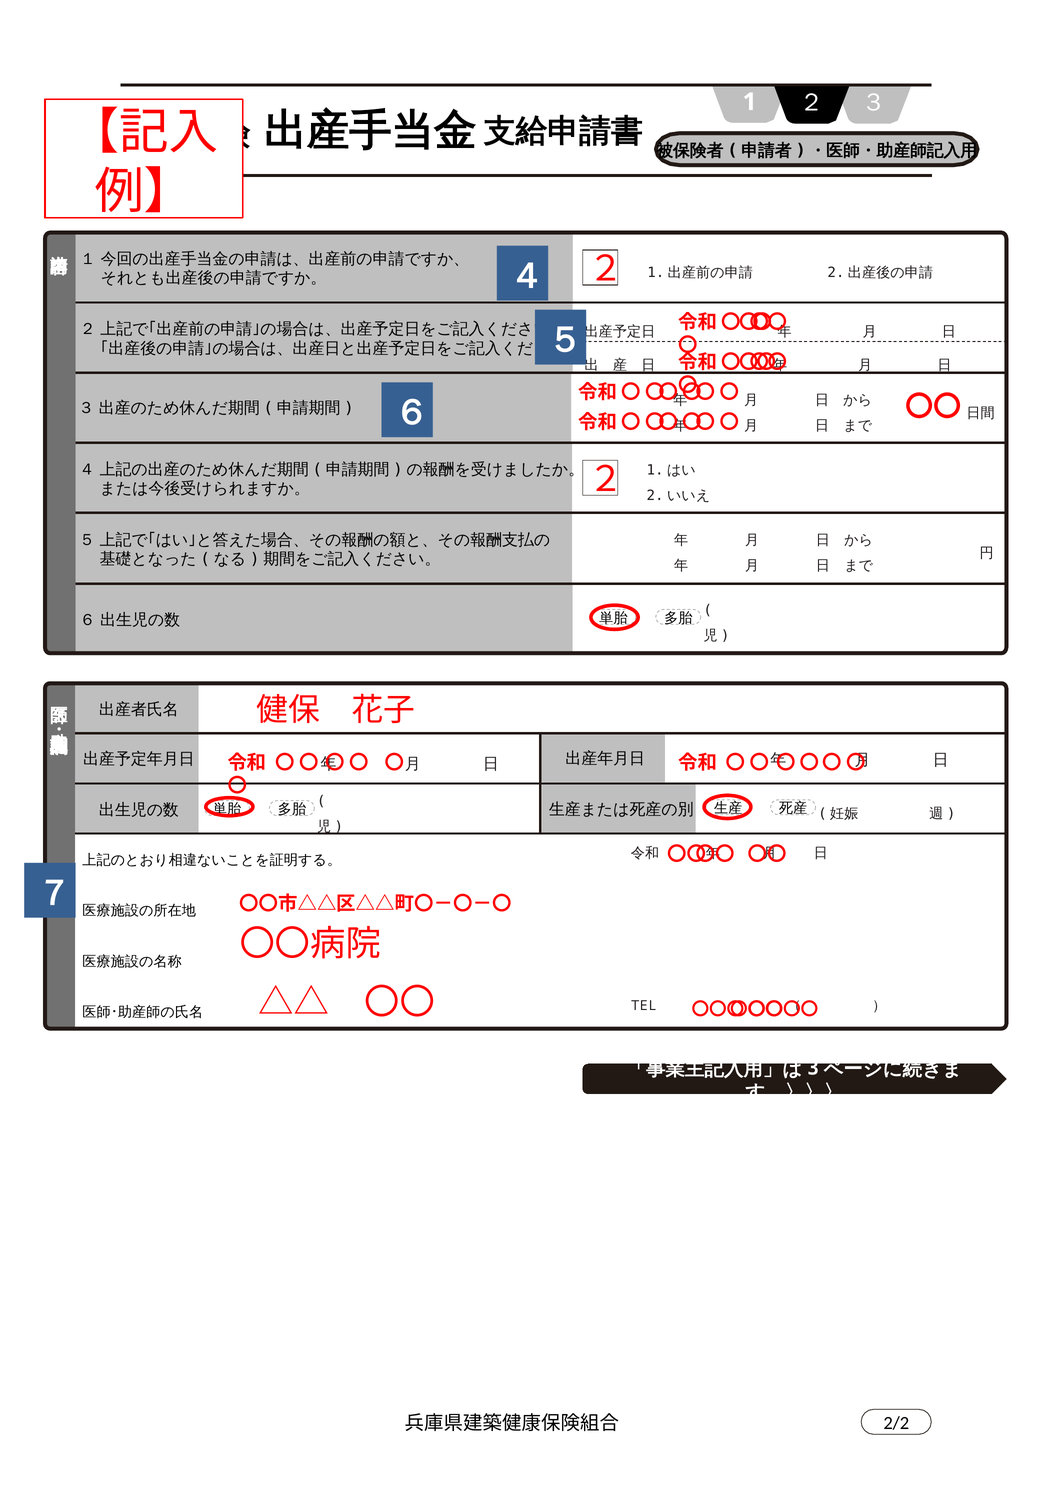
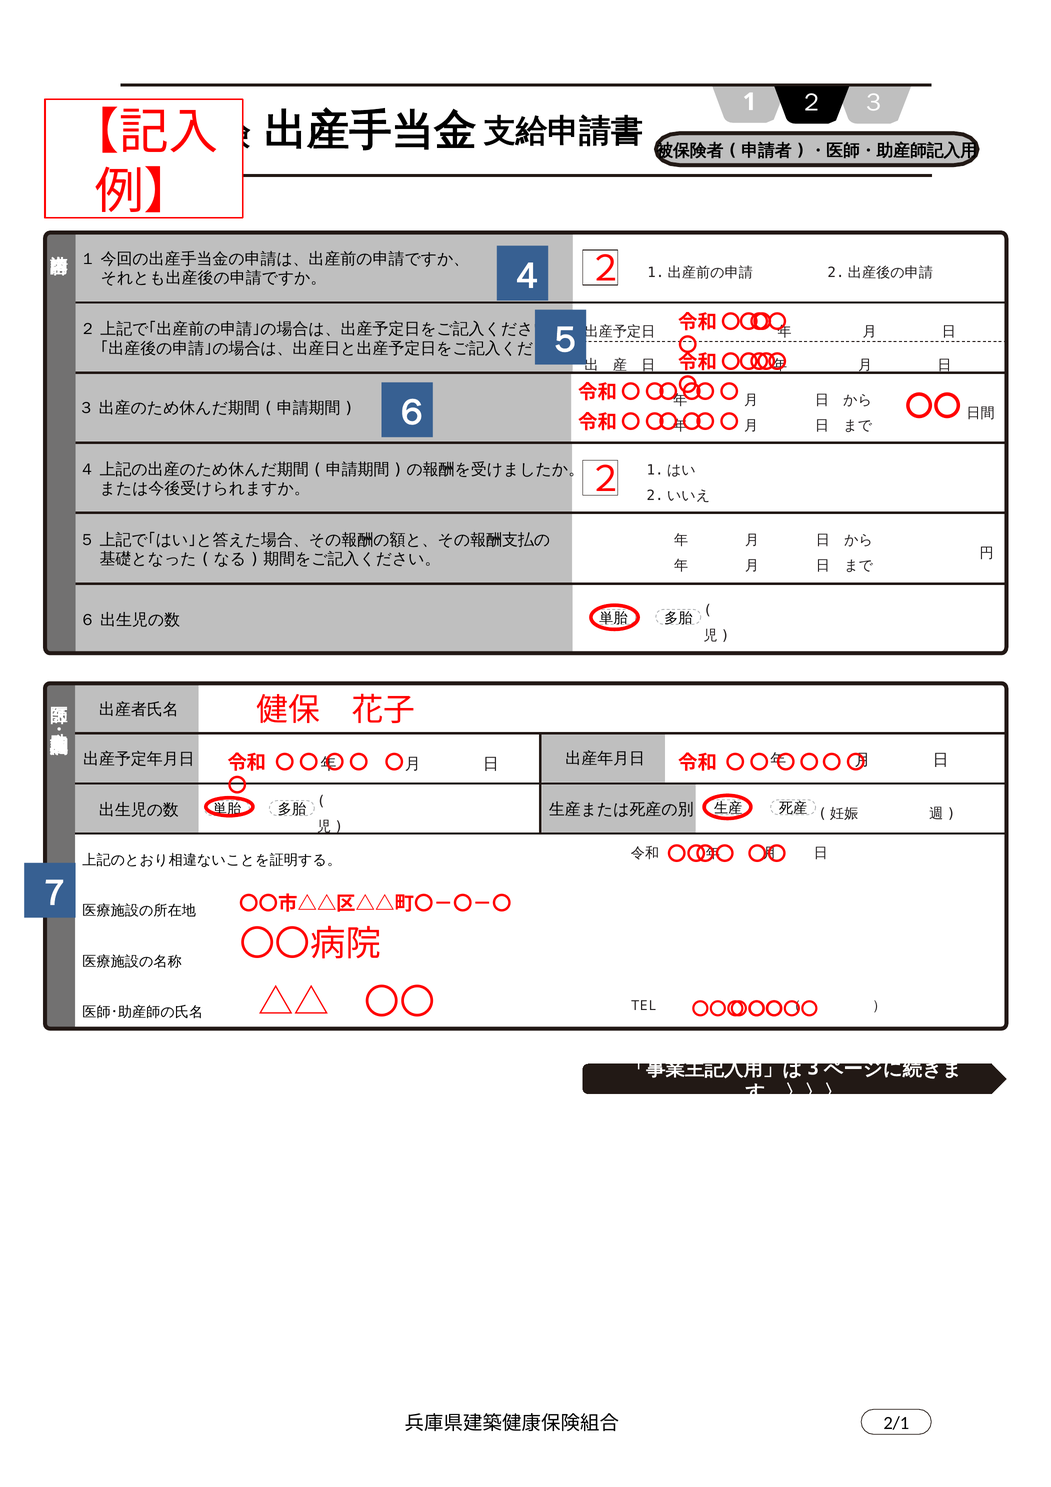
2/2: 2/2 -> 2/1 (896, 1423)
